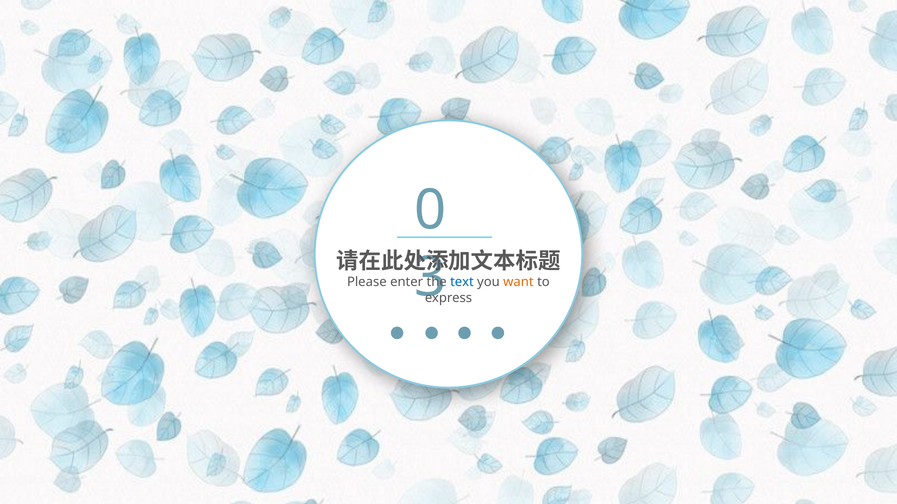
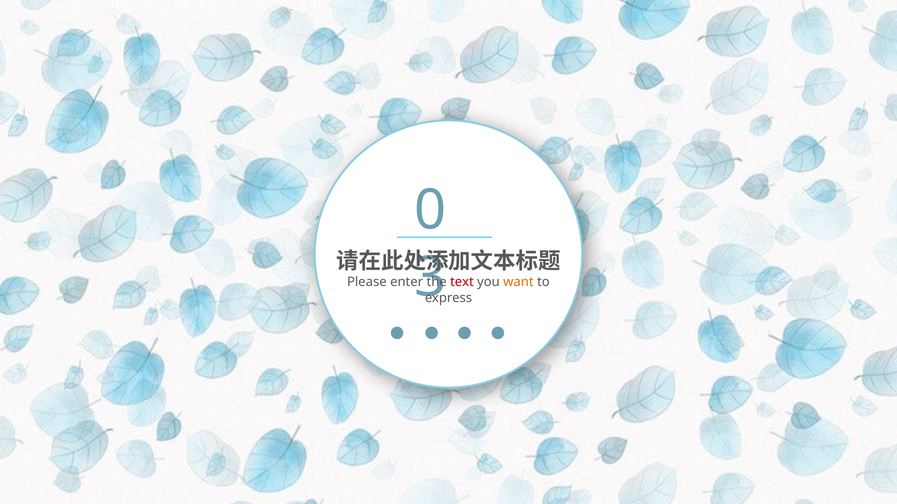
text colour: blue -> red (462, 282)
